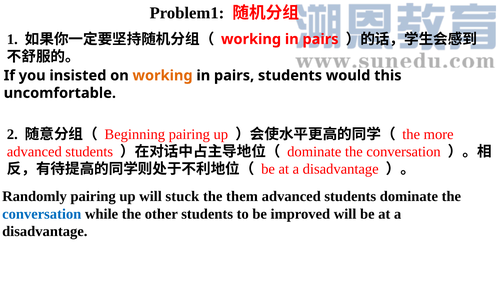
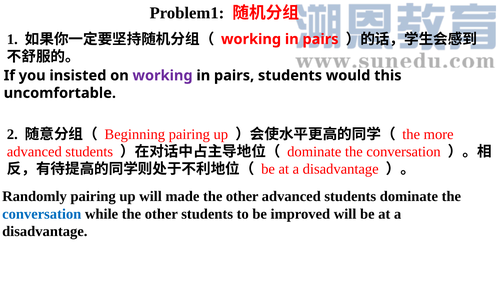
working colour: orange -> purple (163, 76)
stuck: stuck -> made (182, 197)
them: them -> other (242, 197)
